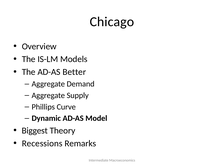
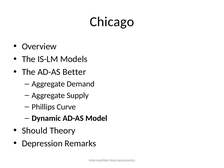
Biggest: Biggest -> Should (35, 131)
Recessions: Recessions -> Depression (42, 143)
